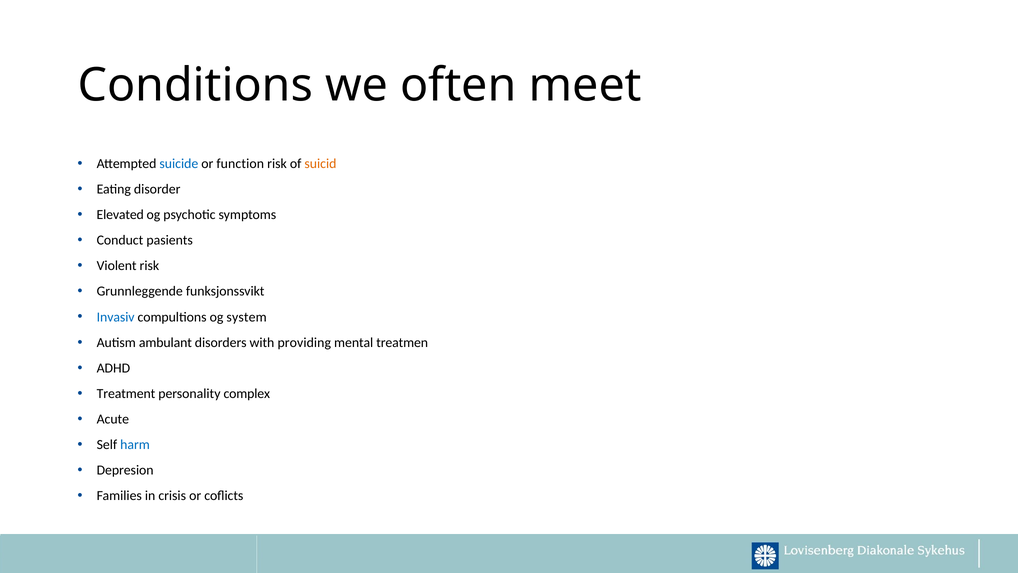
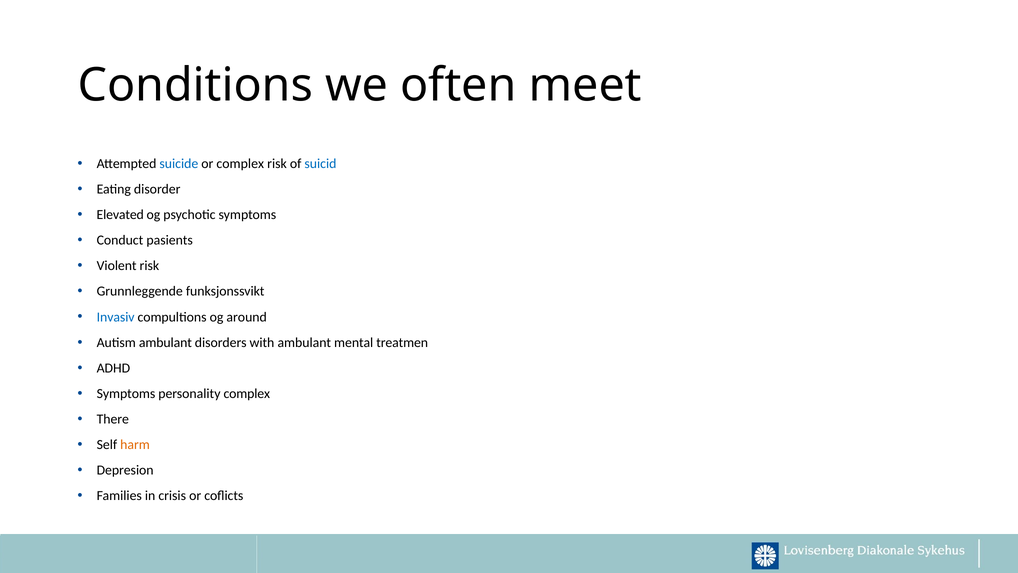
or function: function -> complex (240, 164)
suicid colour: orange -> blue (320, 164)
system: system -> around (247, 317)
with providing: providing -> ambulant (304, 342)
Treatment: Treatment -> Symptoms (126, 393)
Acute: Acute -> There (113, 419)
harm colour: blue -> orange (135, 444)
